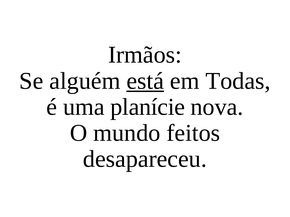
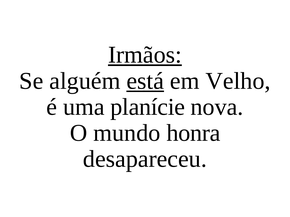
Irmãos underline: none -> present (145, 55)
Todas: Todas -> Velho (238, 81)
feitos: feitos -> honra (193, 133)
